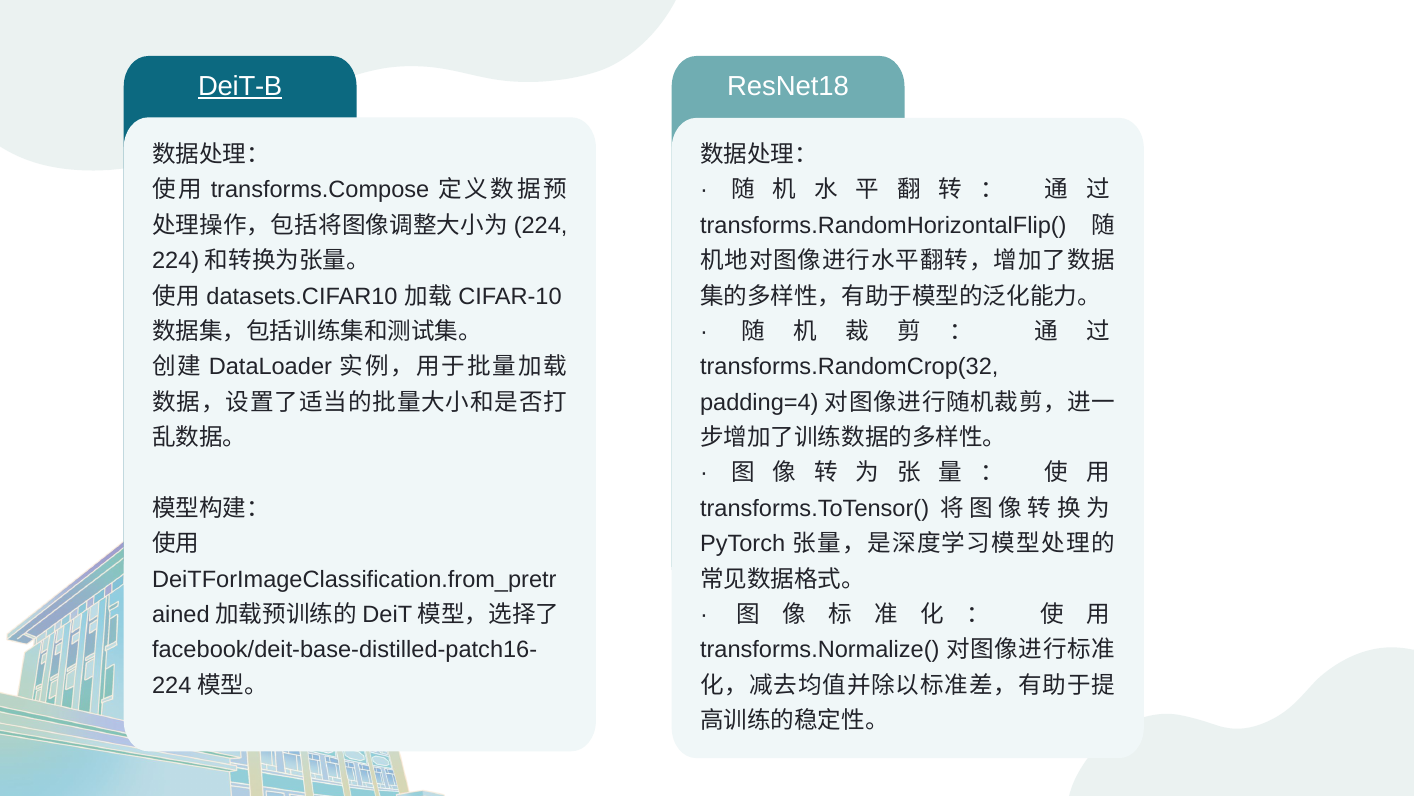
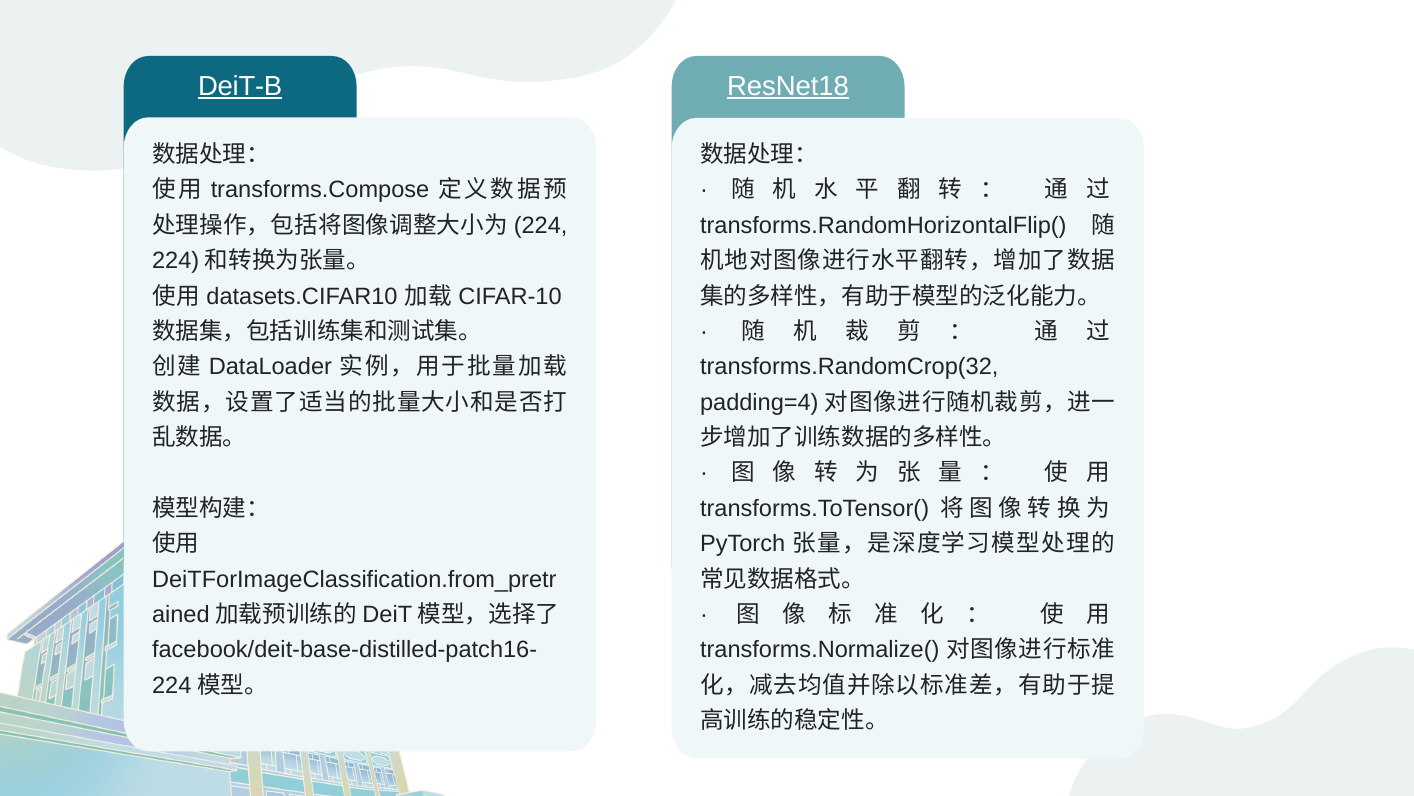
ResNet18 underline: none -> present (788, 86)
